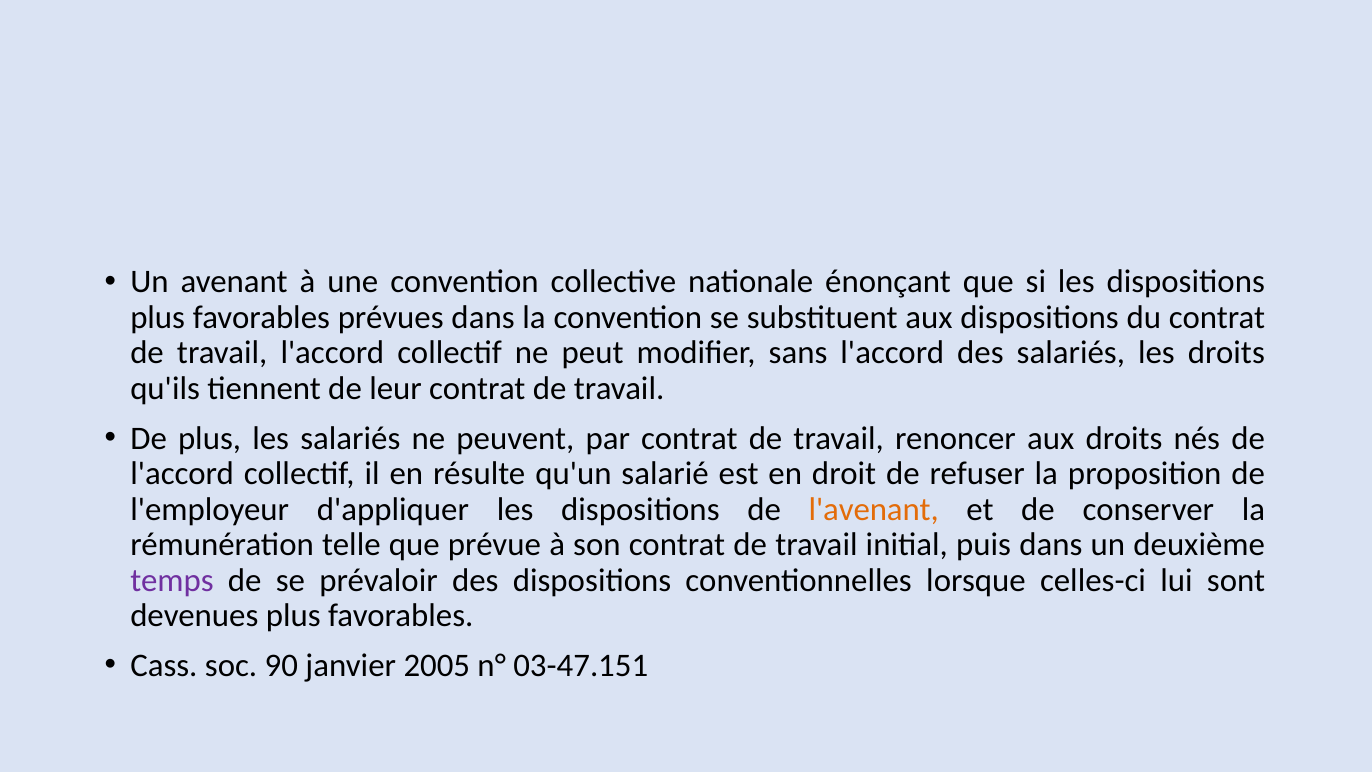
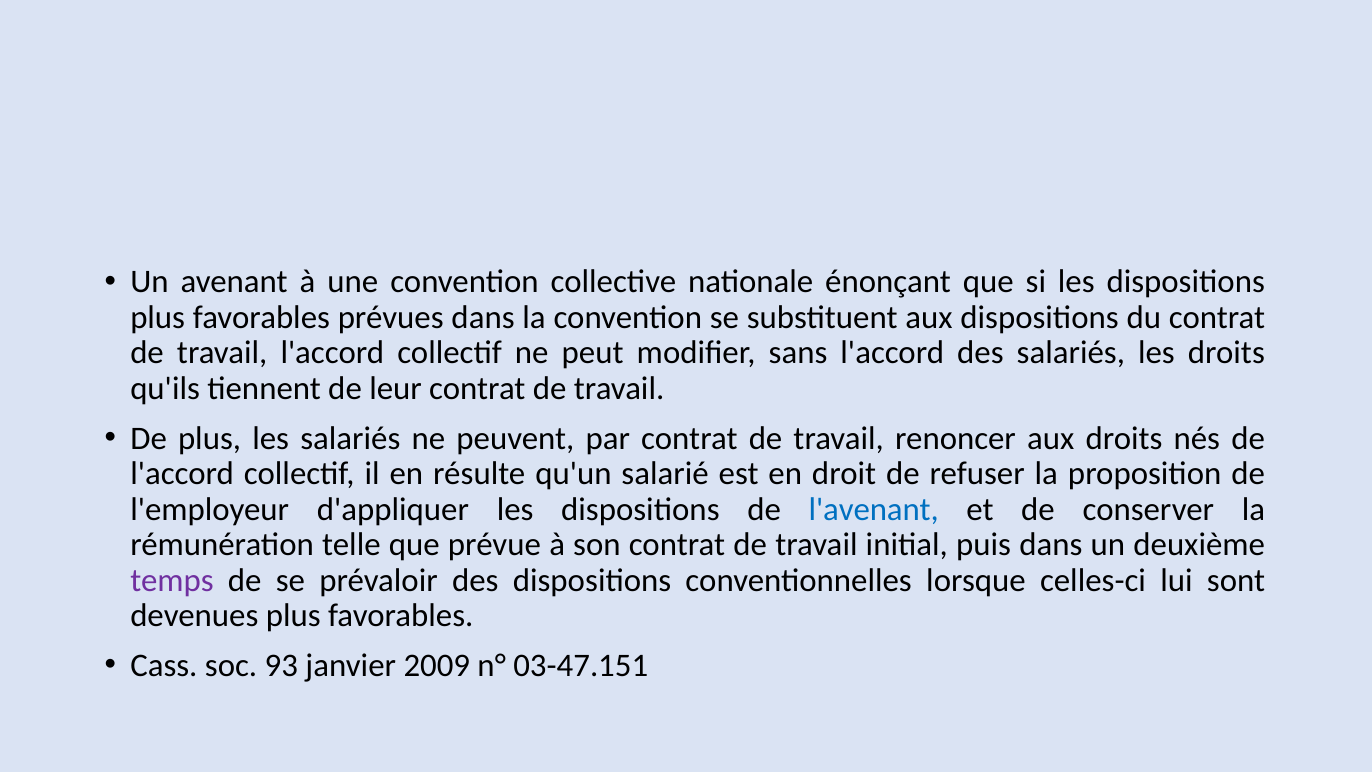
l'avenant colour: orange -> blue (874, 509)
90: 90 -> 93 (281, 665)
2005: 2005 -> 2009 (437, 665)
